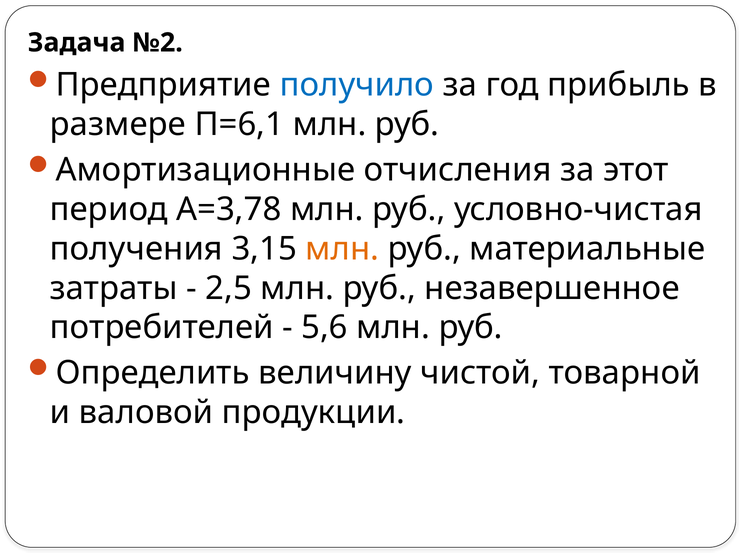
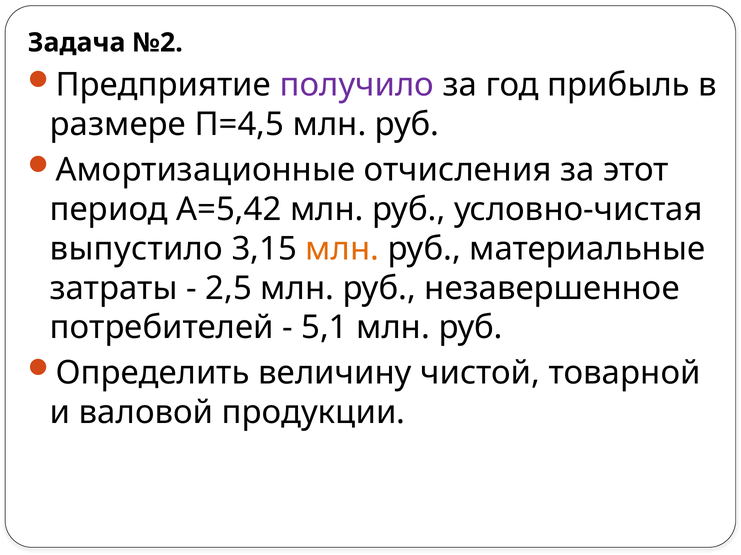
получило colour: blue -> purple (357, 85)
П=6,1: П=6,1 -> П=4,5 (239, 124)
А=3,78: А=3,78 -> А=5,42 (229, 209)
получения: получения -> выпустило (136, 249)
5,6: 5,6 -> 5,1 (325, 328)
